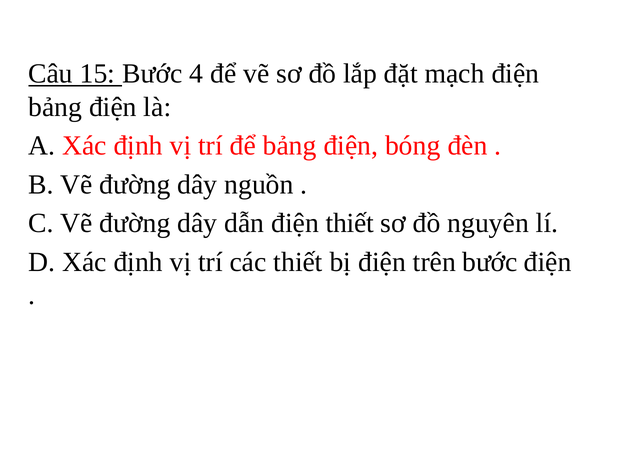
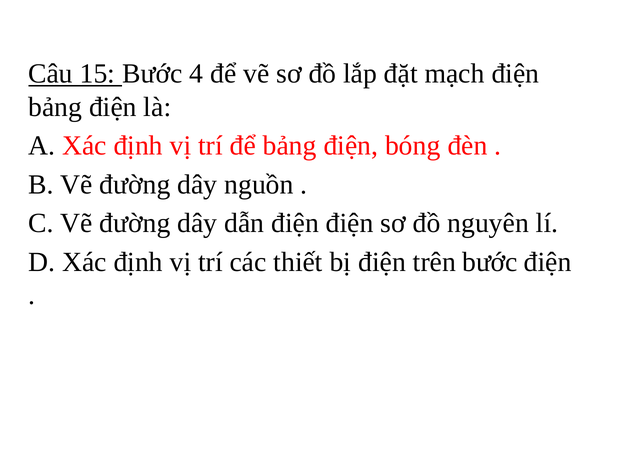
điện thiết: thiết -> điện (350, 223)
